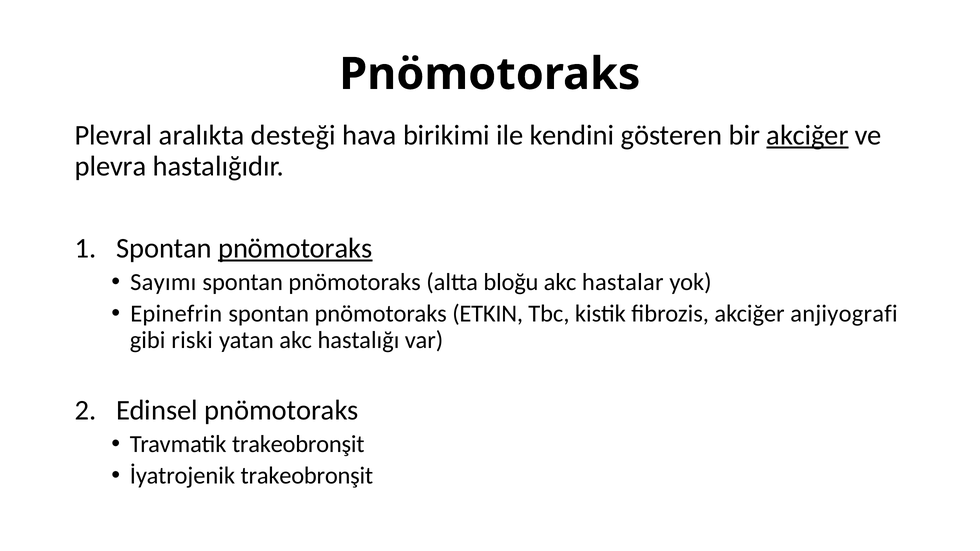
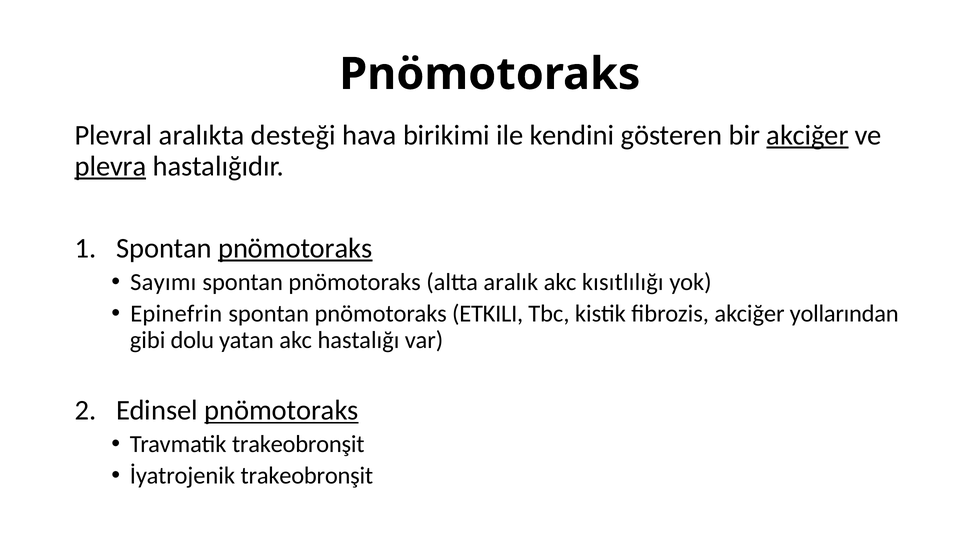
plevra underline: none -> present (111, 166)
bloğu: bloğu -> aralık (511, 282)
hastalar: hastalar -> kısıtlılığı (623, 282)
ETKIN: ETKIN -> ETKILI (488, 314)
anjiyografi: anjiyografi -> yollarından (844, 314)
riski: riski -> dolu (192, 340)
pnömotoraks underline: none -> present (281, 411)
